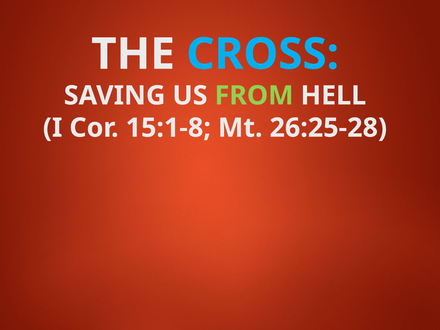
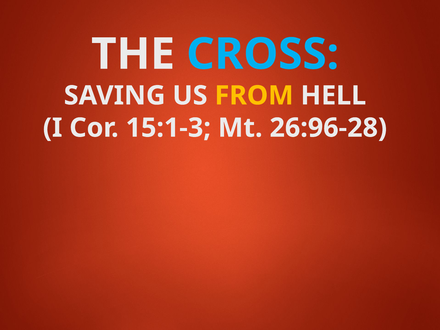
FROM colour: light green -> yellow (254, 96)
15:1-8: 15:1-8 -> 15:1-3 (168, 128)
26:25-28: 26:25-28 -> 26:96-28 (328, 128)
